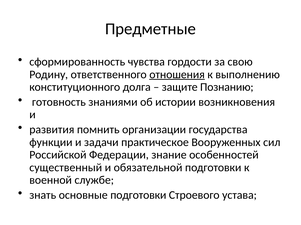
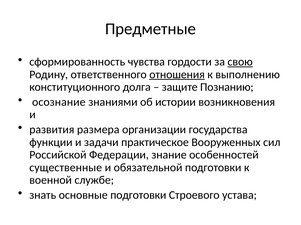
свою underline: none -> present (240, 62)
готовность: готовность -> осознание (59, 102)
помнить: помнить -> размера (98, 130)
существенный: существенный -> существенные (66, 168)
